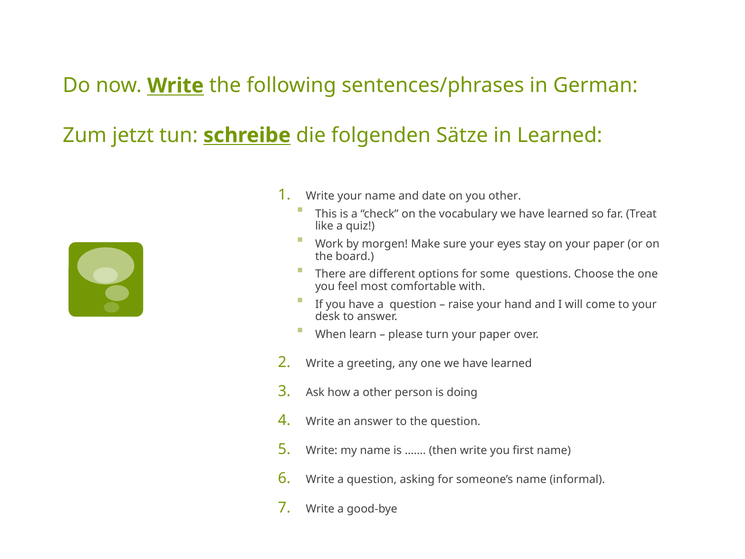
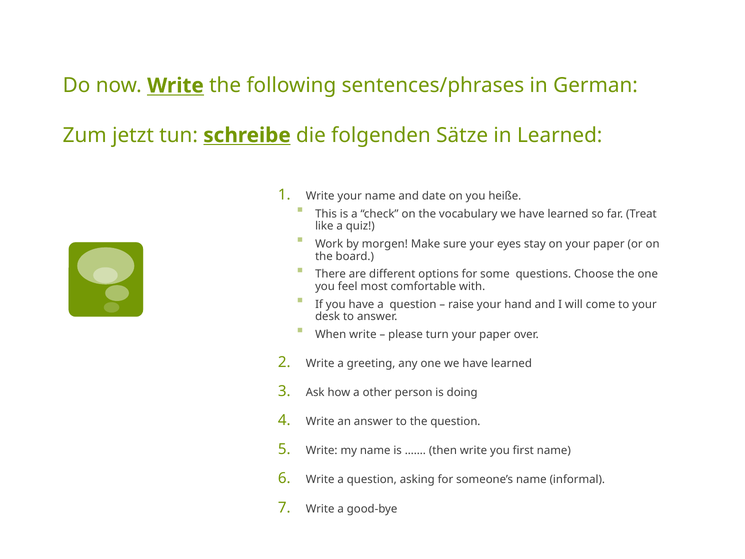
you other: other -> heiße (505, 196)
When learn: learn -> write (363, 334)
